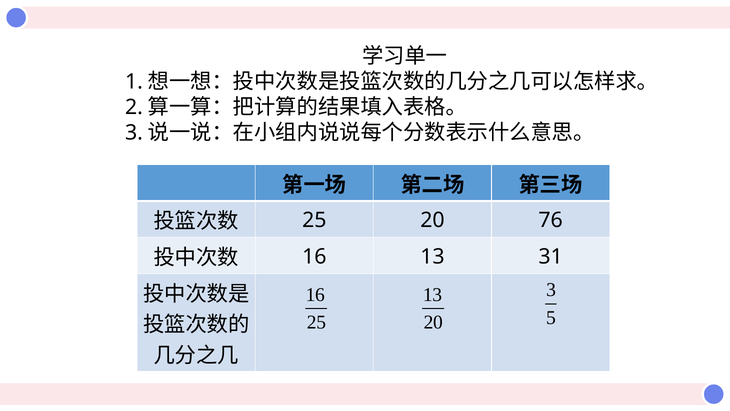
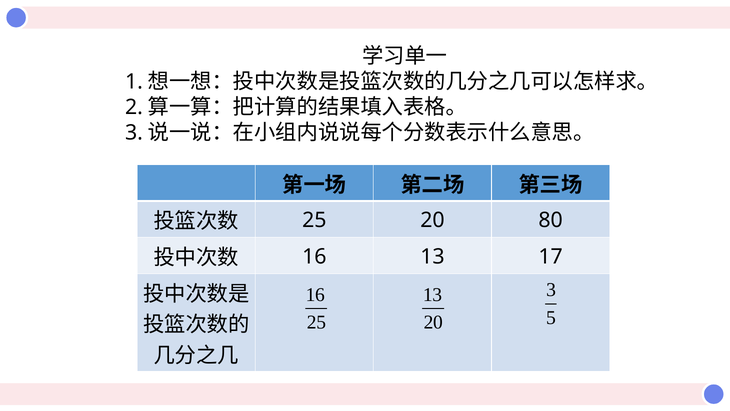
76: 76 -> 80 (551, 220)
31: 31 -> 17 (551, 257)
